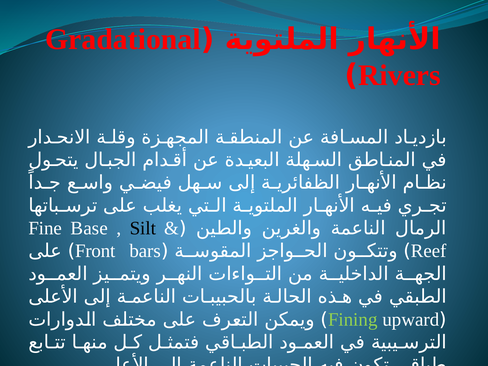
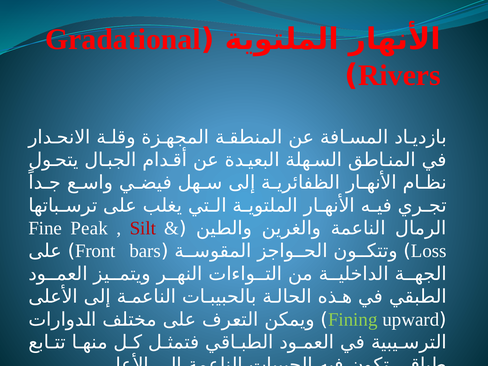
Base: Base -> Peak (89, 228)
Silt colour: black -> red (143, 228)
Reef: Reef -> Loss (429, 251)
